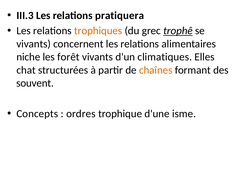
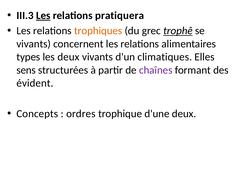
Les underline: none -> present (43, 16)
niche: niche -> types (28, 57)
les forêt: forêt -> deux (68, 57)
chat: chat -> sens (26, 70)
chaînes colour: orange -> purple (156, 70)
souvent: souvent -> évident (35, 83)
d'une isme: isme -> deux (184, 114)
